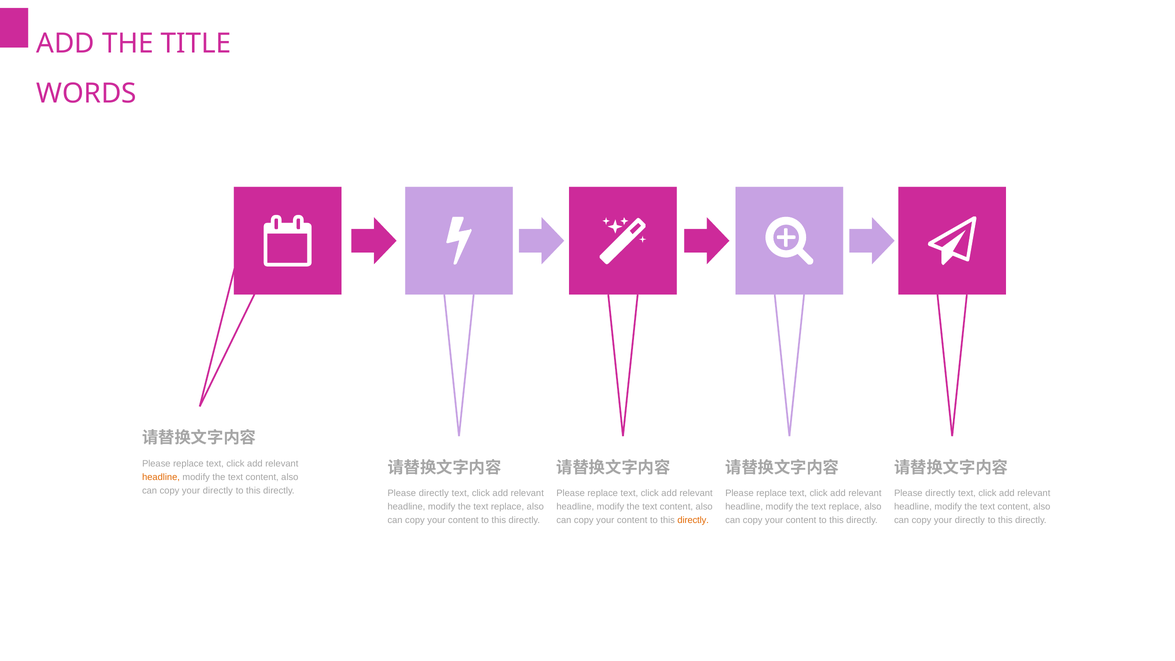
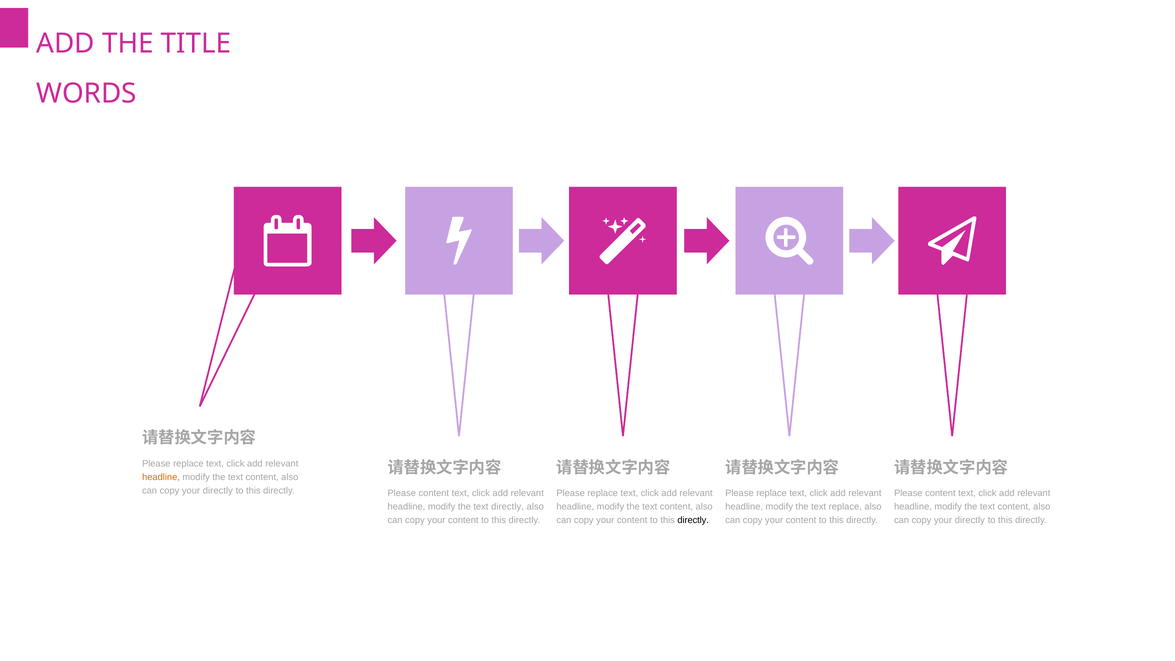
directly: directly -> content (434, 493)
directly: directly -> content (940, 493)
replace: replace -> directly (507, 507)
directly colour: orange -> black (693, 520)
